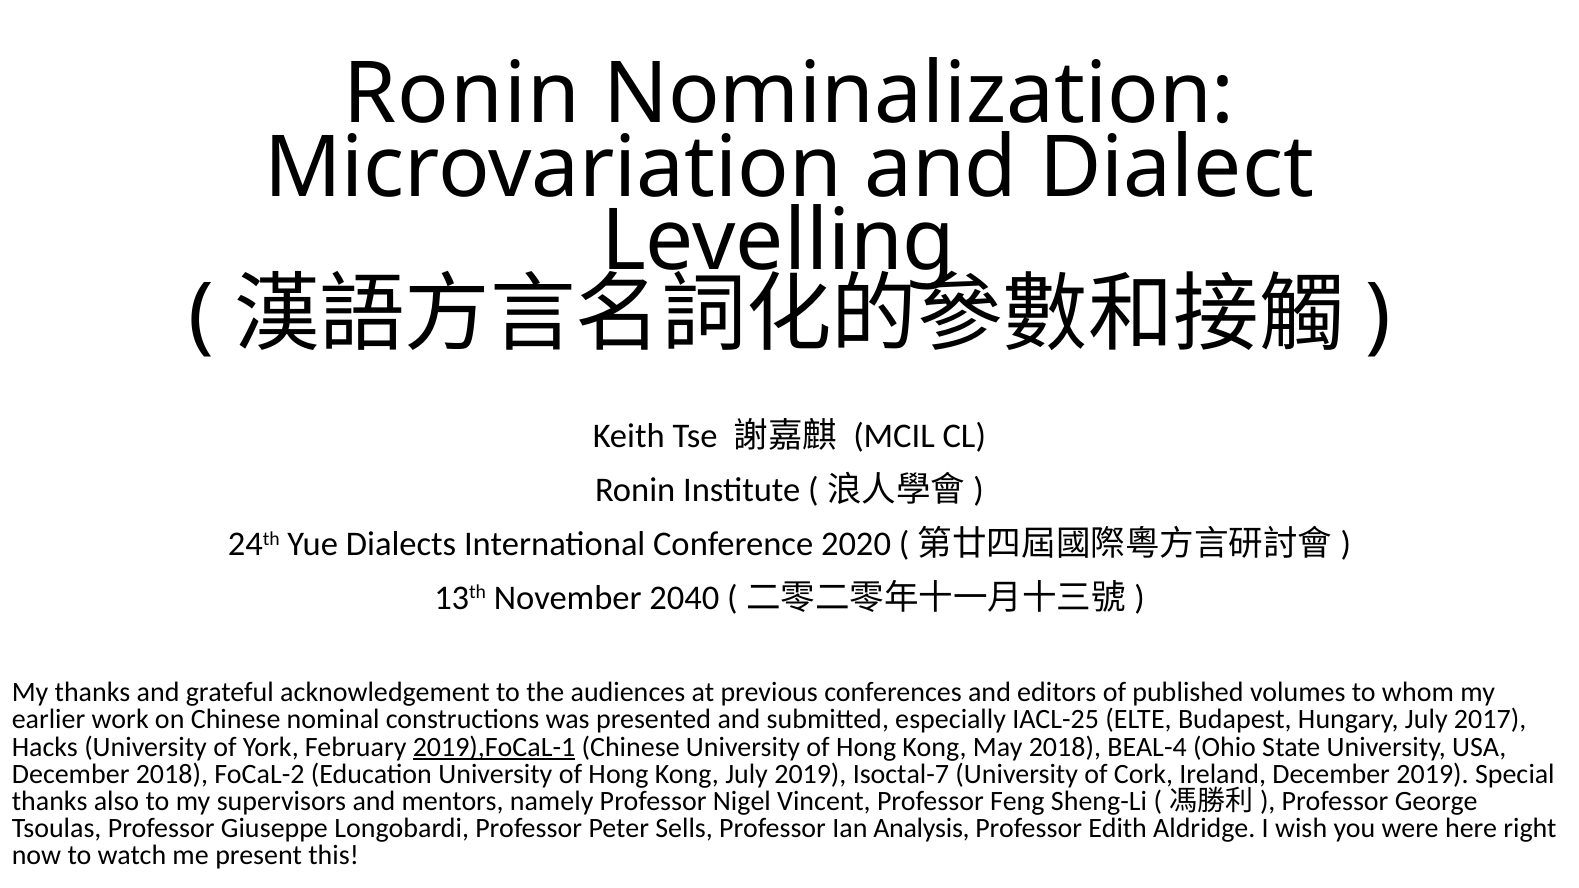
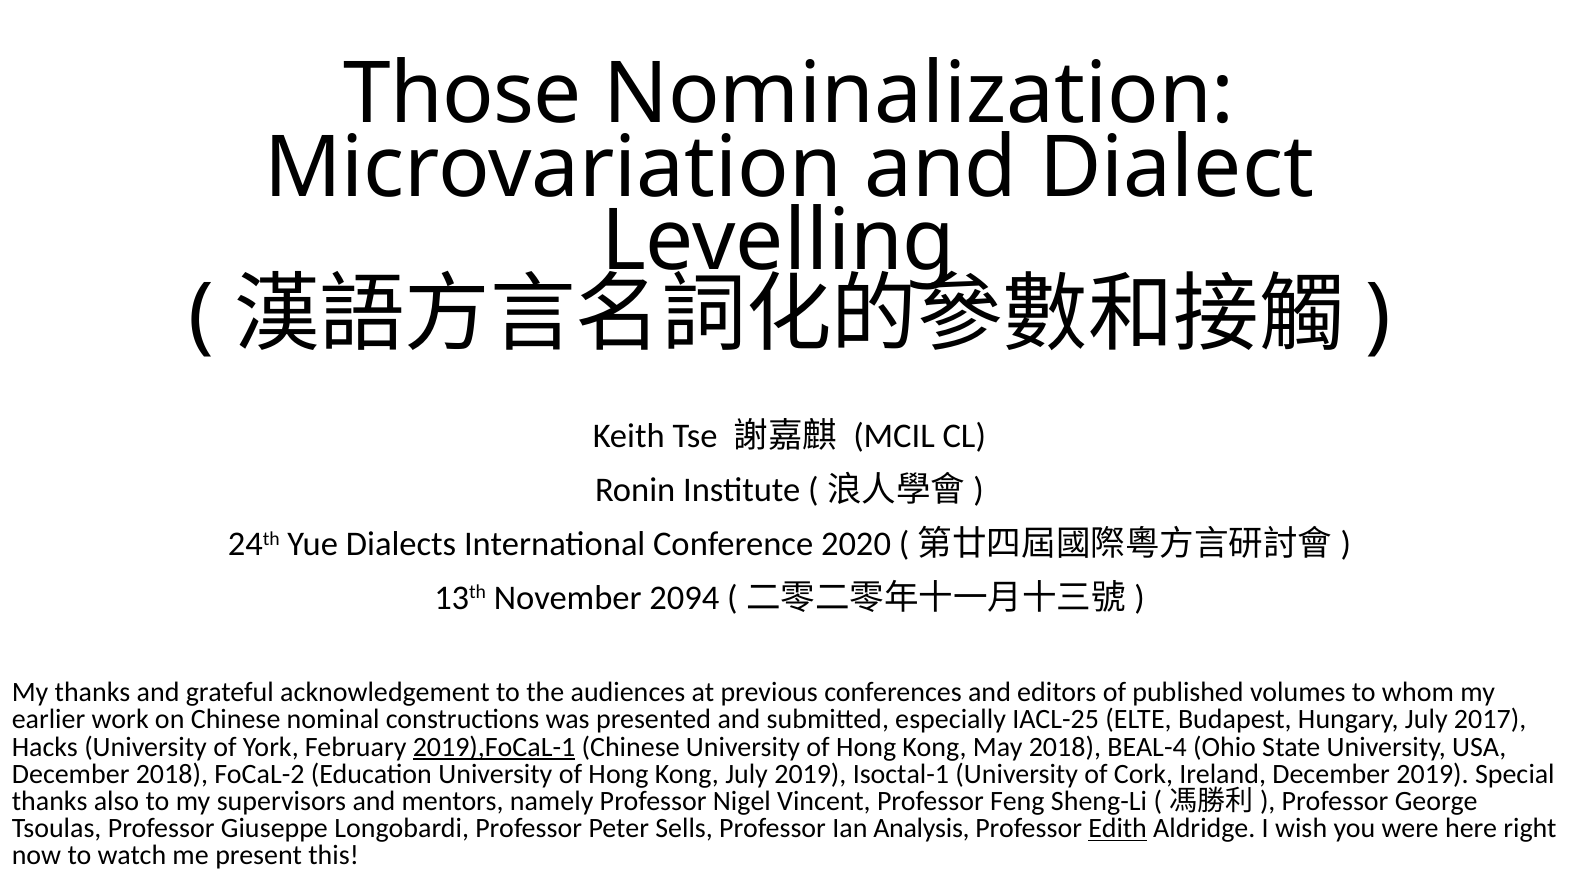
Ronin: Ronin -> Those (463, 94)
2040: 2040 -> 2094 (684, 598)
Isoctal-7: Isoctal-7 -> Isoctal-1 (901, 774)
Edith underline: none -> present (1118, 829)
